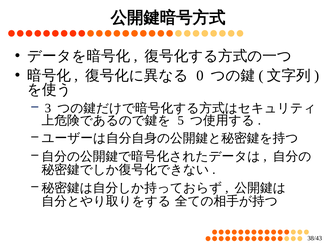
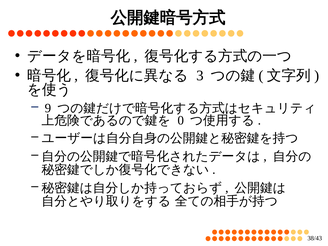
0: 0 -> 3 (200, 76)
3: 3 -> 9 (48, 108)
5: 5 -> 0 (181, 120)
